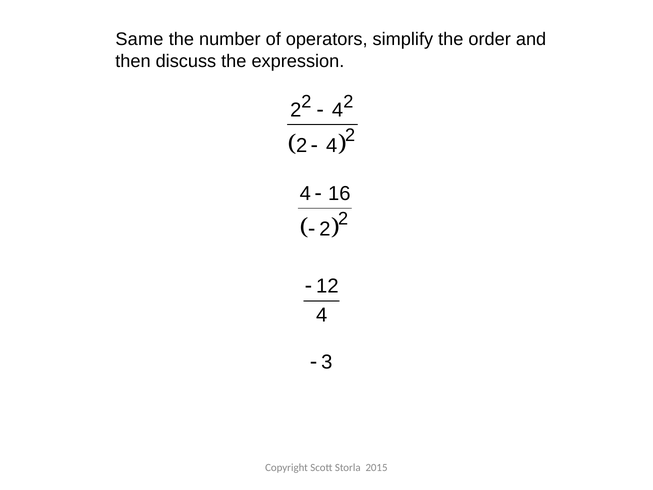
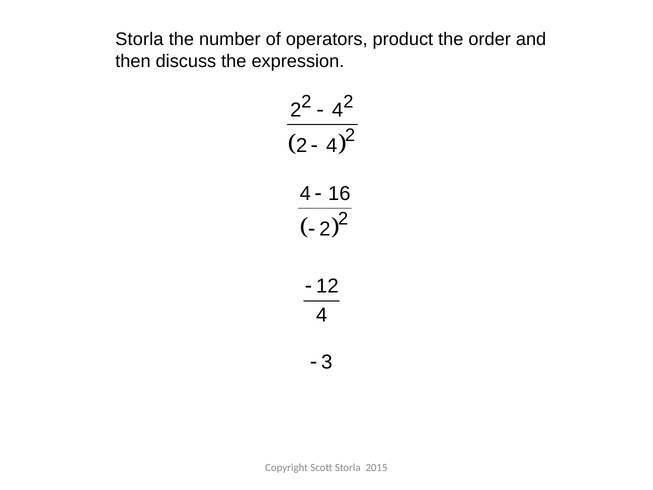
Same: Same -> Storla (139, 39)
simplify: simplify -> product (403, 39)
